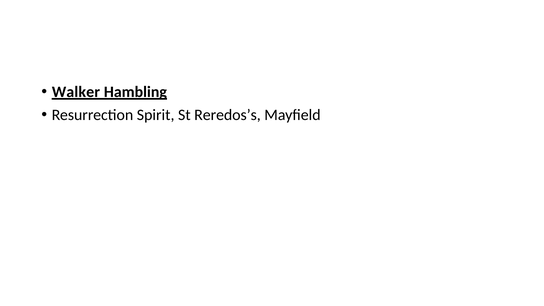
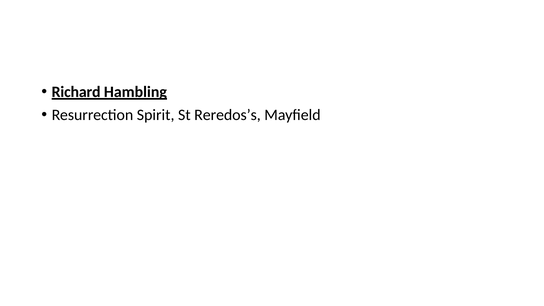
Walker: Walker -> Richard (76, 92)
